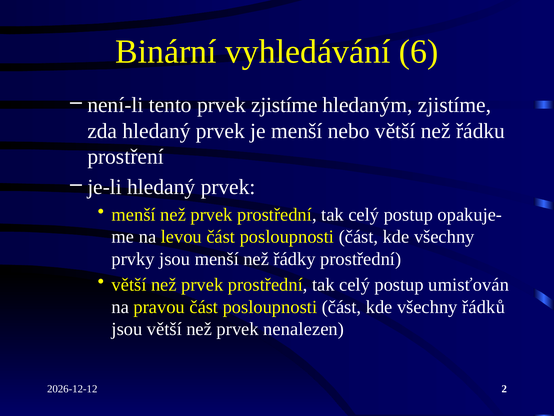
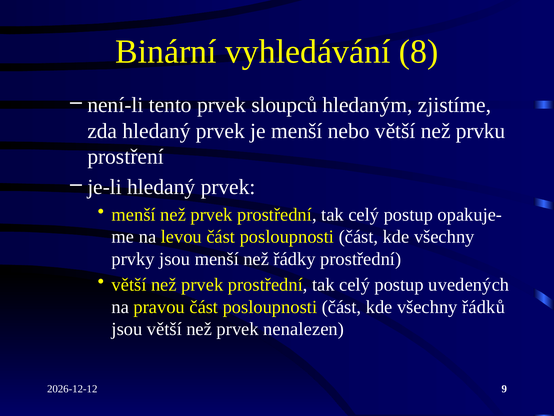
6: 6 -> 8 (419, 52)
prvek zjistíme: zjistíme -> sloupců (284, 105)
řádku: řádku -> prvku (481, 131)
umisťován: umisťován -> uvedených (469, 285)
2: 2 -> 9 (504, 389)
